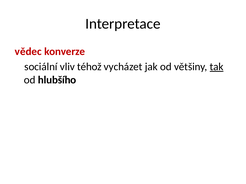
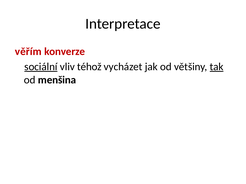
vědec: vědec -> věřím (28, 52)
sociální underline: none -> present (41, 67)
hlubšího: hlubšího -> menšina (57, 80)
